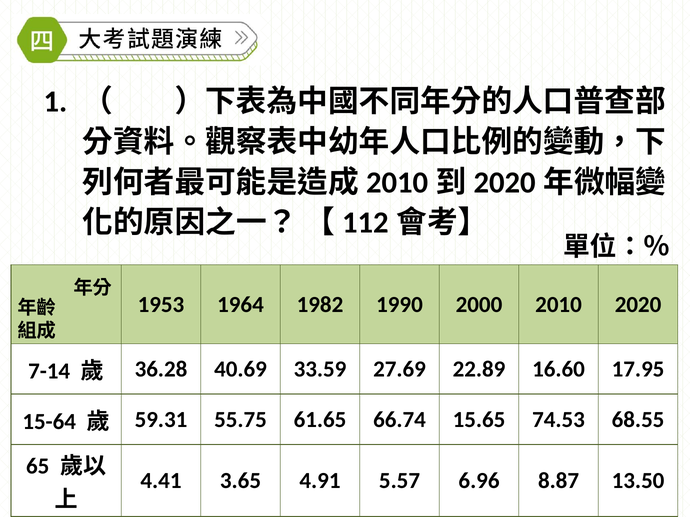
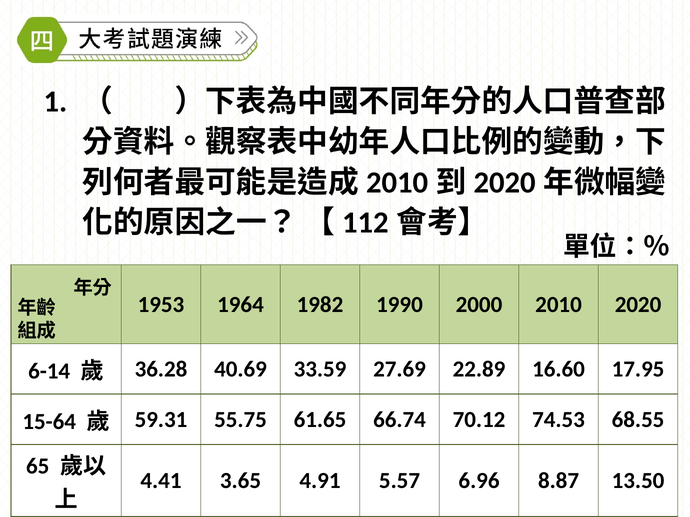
7-14: 7-14 -> 6-14 (49, 372)
15.65: 15.65 -> 70.12 (479, 420)
